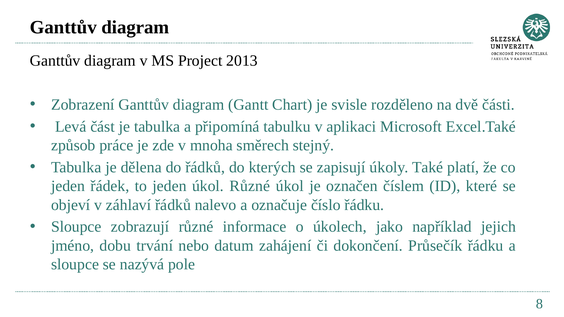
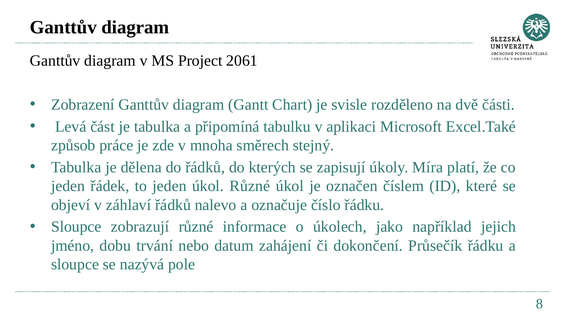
2013: 2013 -> 2061 (242, 61)
Také: Také -> Míra (428, 167)
